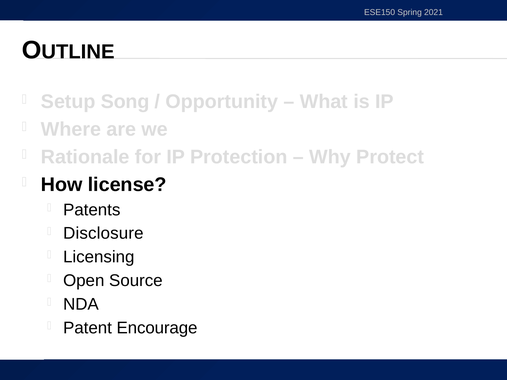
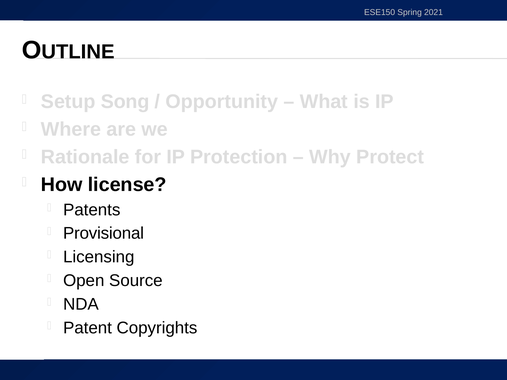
Disclosure: Disclosure -> Provisional (104, 234)
Encourage: Encourage -> Copyrights (157, 328)
